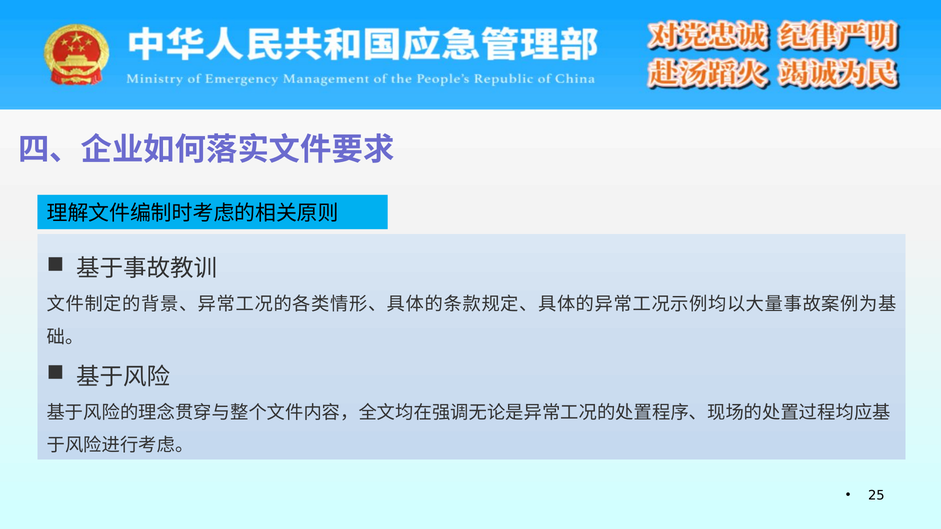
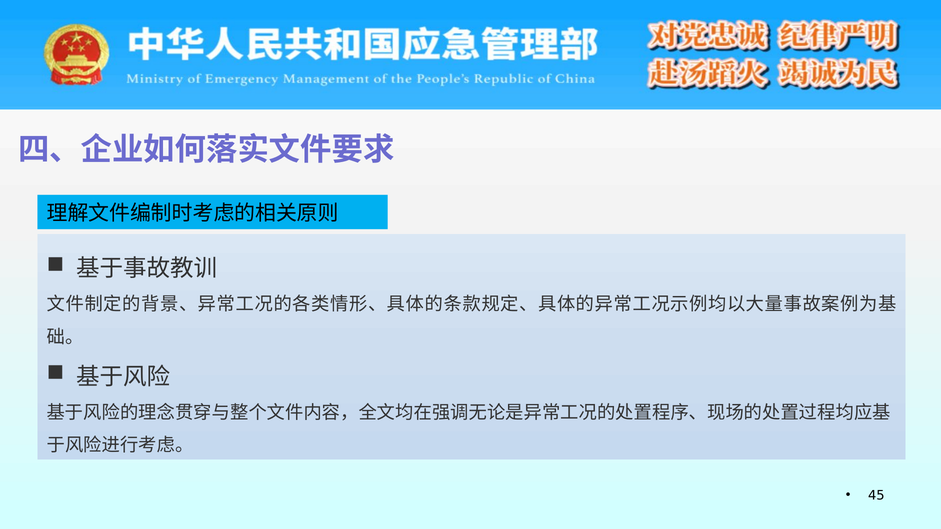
25: 25 -> 45 (876, 496)
